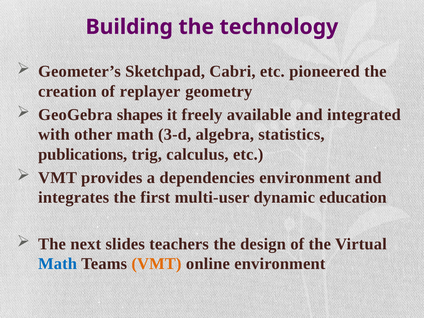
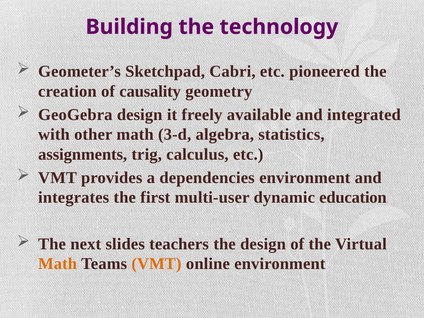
replayer: replayer -> causality (150, 91)
GeoGebra shapes: shapes -> design (140, 115)
publications: publications -> assignments (83, 154)
Math colour: blue -> orange (58, 264)
